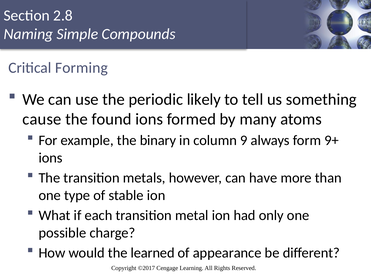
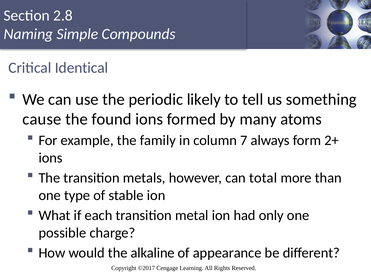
Forming: Forming -> Identical (82, 68)
binary: binary -> family (158, 141)
9: 9 -> 7 (244, 141)
9+: 9+ -> 2+ (332, 141)
have: have -> total (263, 178)
learned: learned -> alkaline (153, 253)
